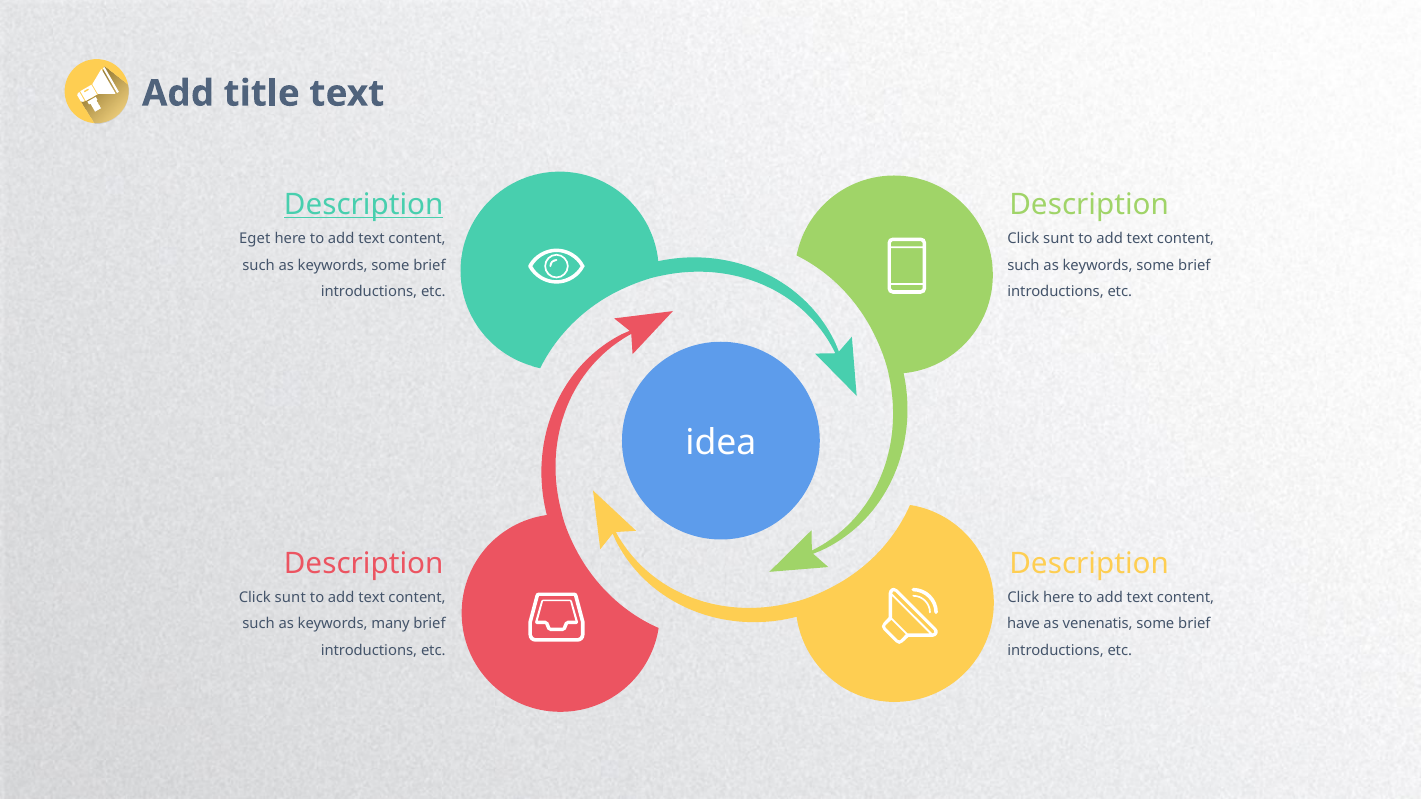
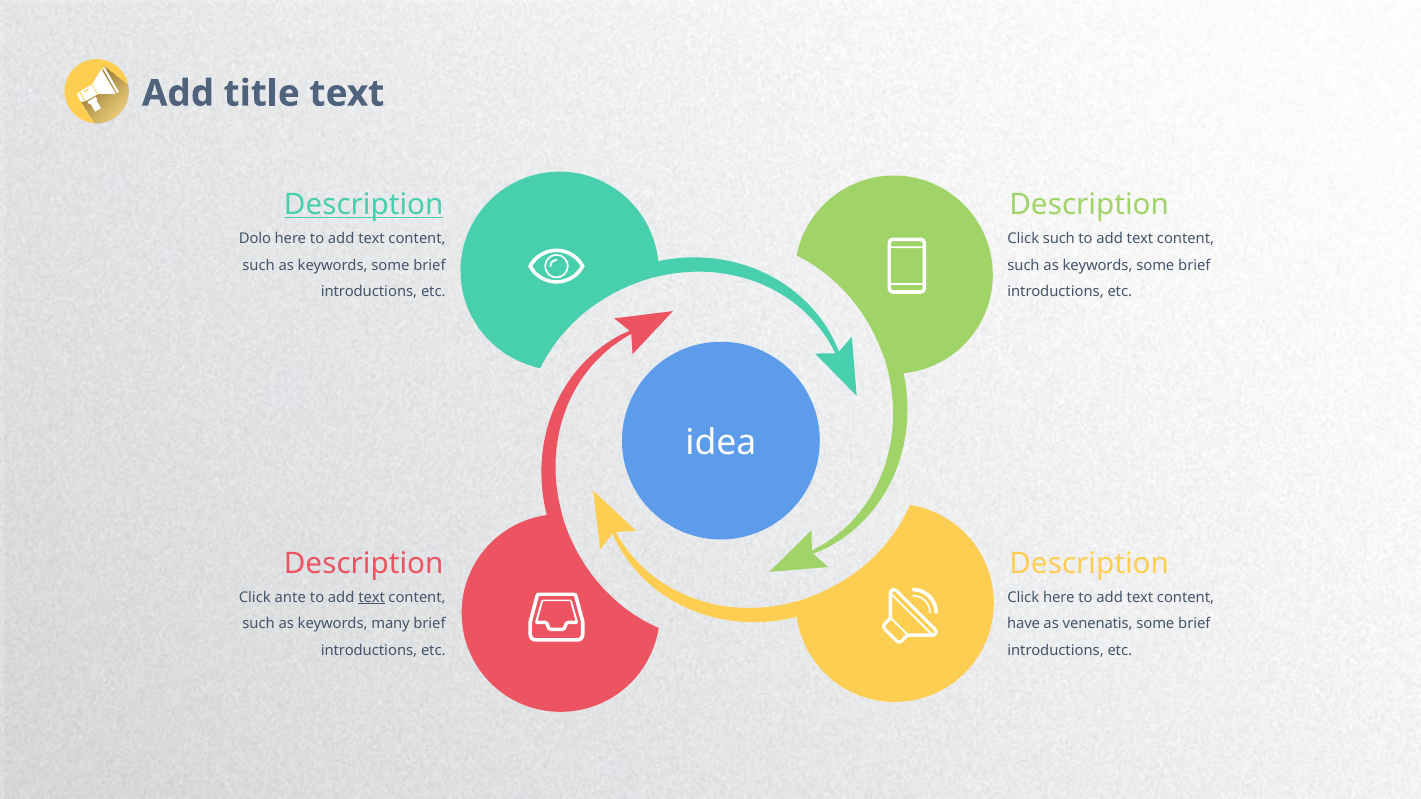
Eget: Eget -> Dolo (255, 239)
sunt: sunt -> such (1059, 239)
sunt: sunt -> ante (290, 598)
text underline: none -> present (372, 598)
